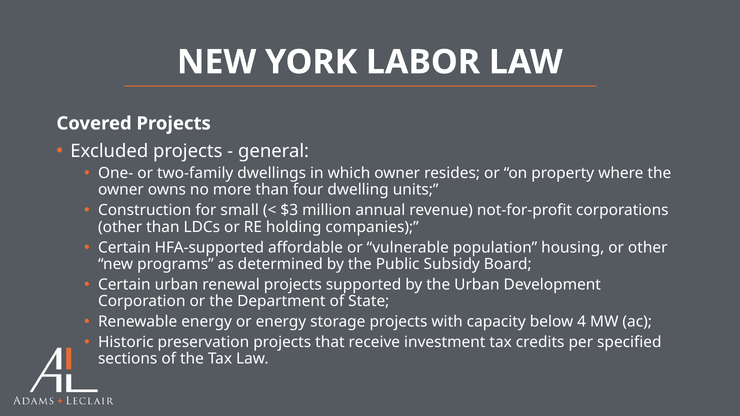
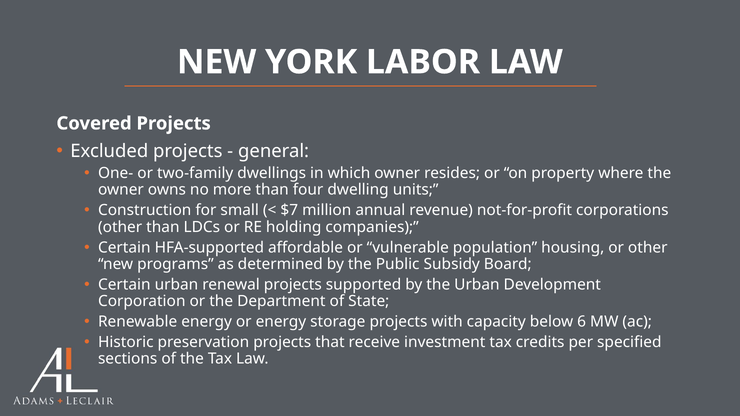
$3: $3 -> $7 (289, 210)
4: 4 -> 6 (582, 322)
